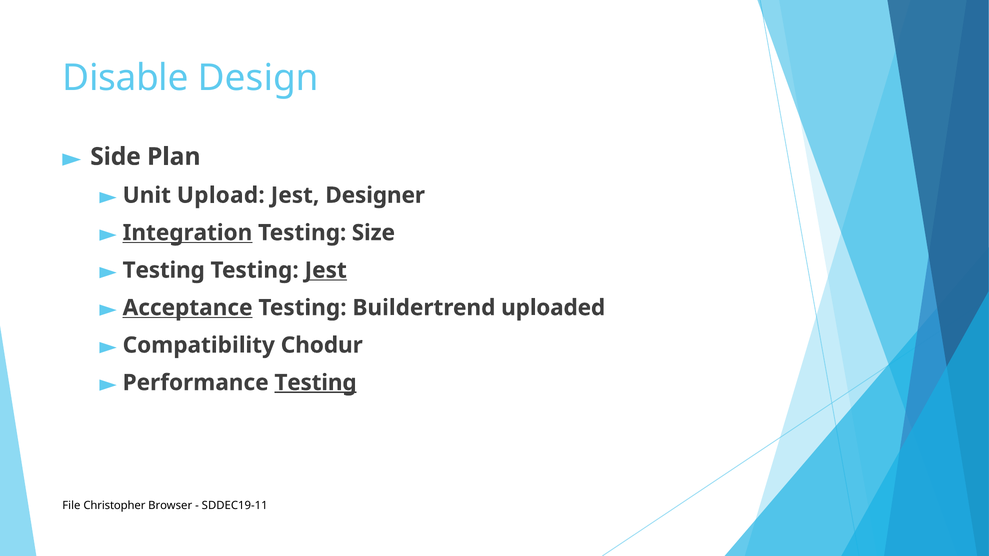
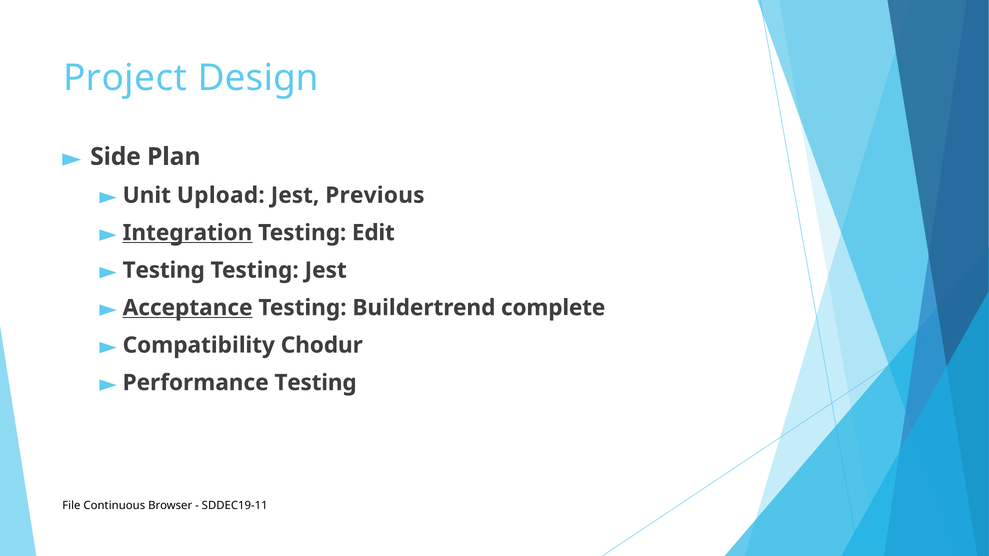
Disable: Disable -> Project (125, 78)
Designer: Designer -> Previous (375, 195)
Size: Size -> Edit (373, 233)
Jest underline: present -> none (326, 270)
uploaded: uploaded -> complete (553, 308)
Testing underline: present -> none (316, 383)
Christopher: Christopher -> Continuous (114, 506)
